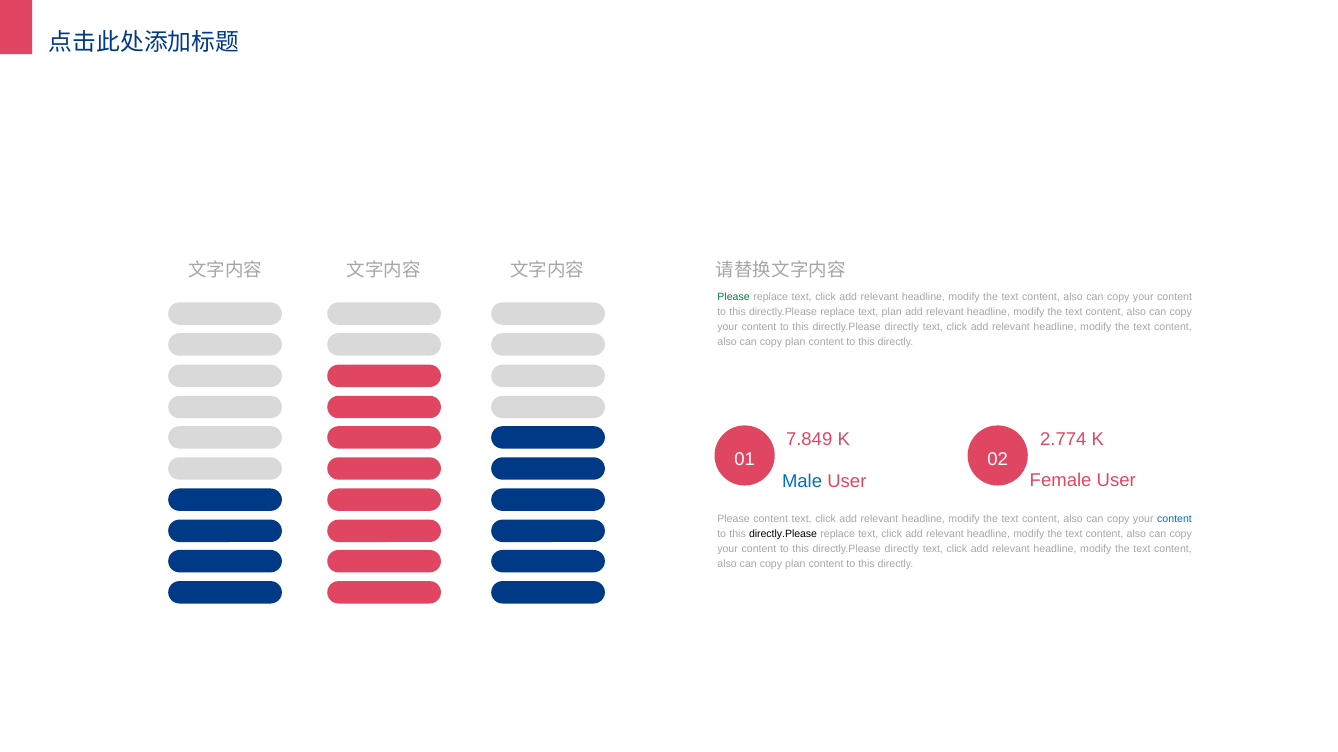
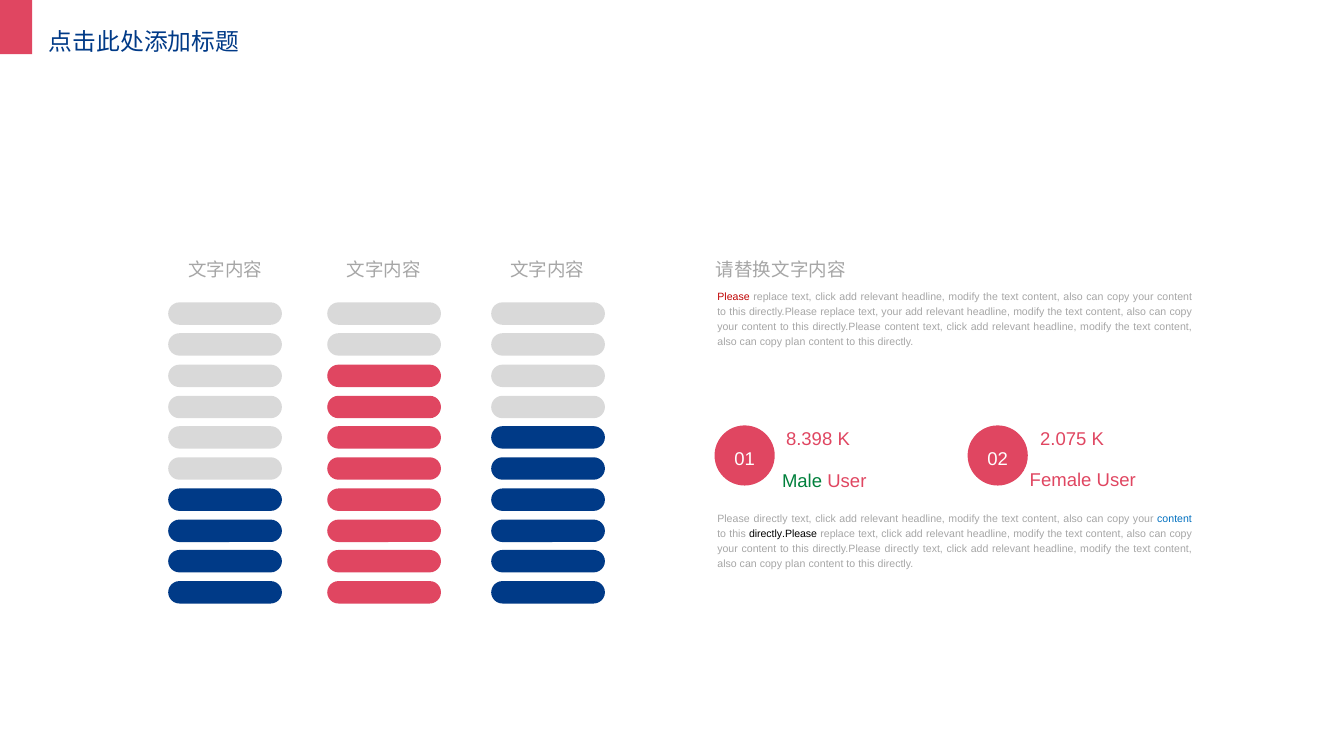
Please colour: green -> red (734, 297)
text plan: plan -> your (892, 312)
directly: directly -> content (902, 327)
7.849: 7.849 -> 8.398 (809, 440)
2.774: 2.774 -> 2.075 (1063, 440)
Male colour: blue -> green (802, 482)
Please content: content -> directly (771, 519)
